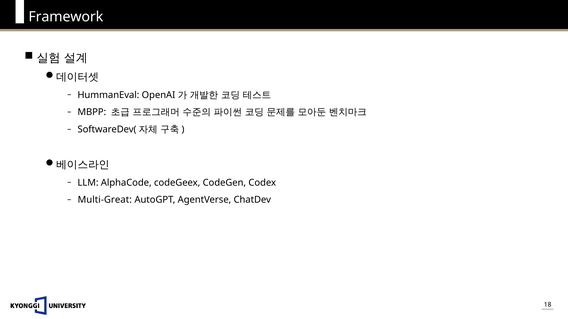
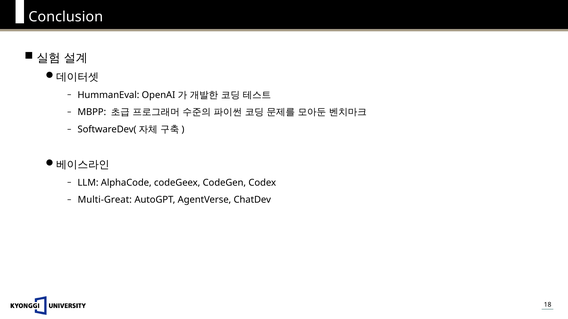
Framework: Framework -> Conclusion (66, 17)
